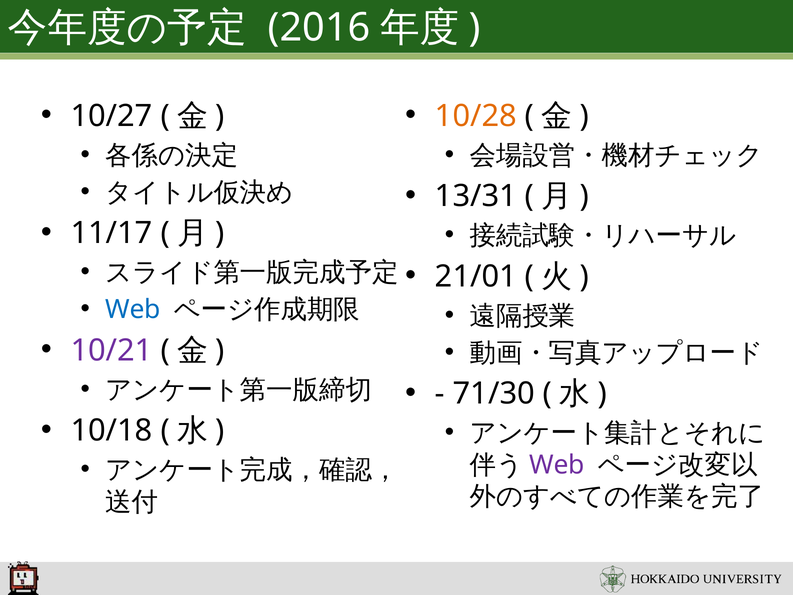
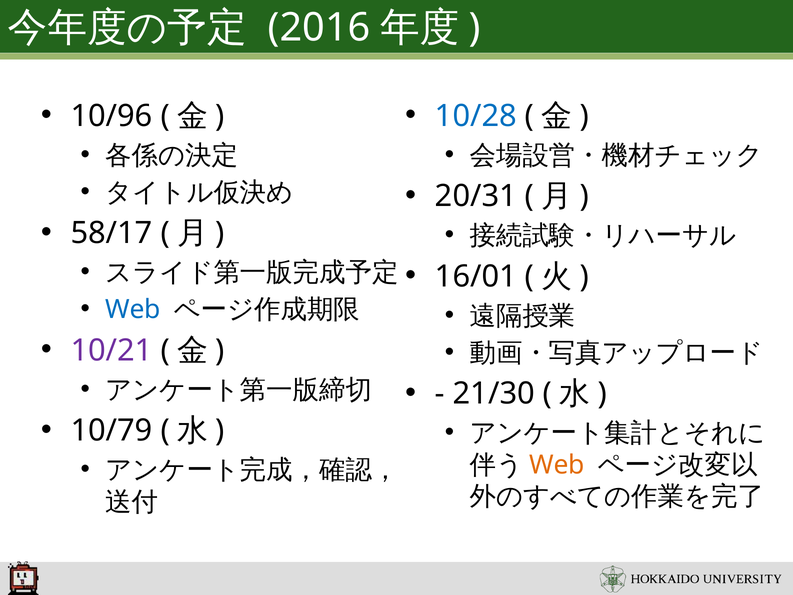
10/27: 10/27 -> 10/96 (112, 116)
10/28 colour: orange -> blue (476, 116)
13/31: 13/31 -> 20/31 (476, 196)
11/17: 11/17 -> 58/17 (112, 233)
21/01: 21/01 -> 16/01 (476, 276)
71/30: 71/30 -> 21/30 (494, 394)
10/18: 10/18 -> 10/79 (112, 431)
Web colour: purple -> orange (557, 465)
